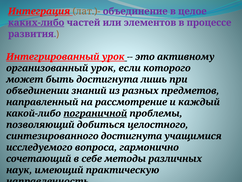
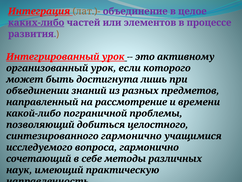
каждый: каждый -> времени (199, 102)
пограничной underline: present -> none (95, 113)
синтезированного достигнута: достигнута -> гармонично (131, 136)
